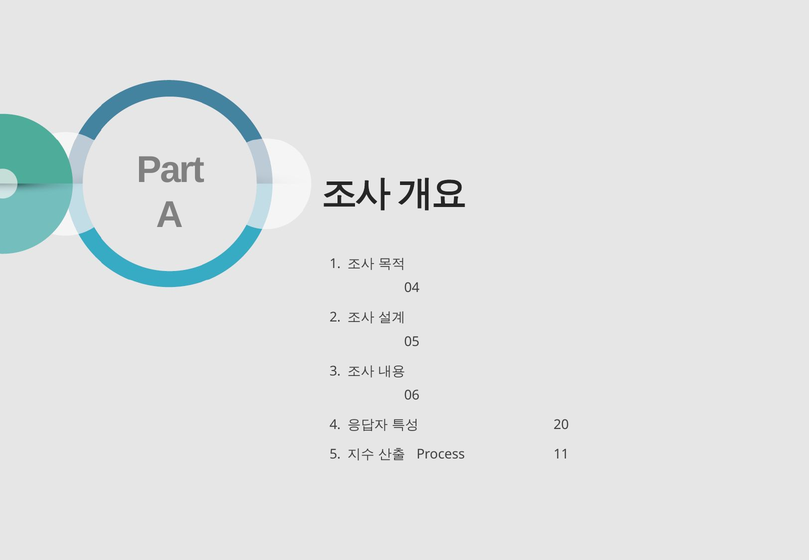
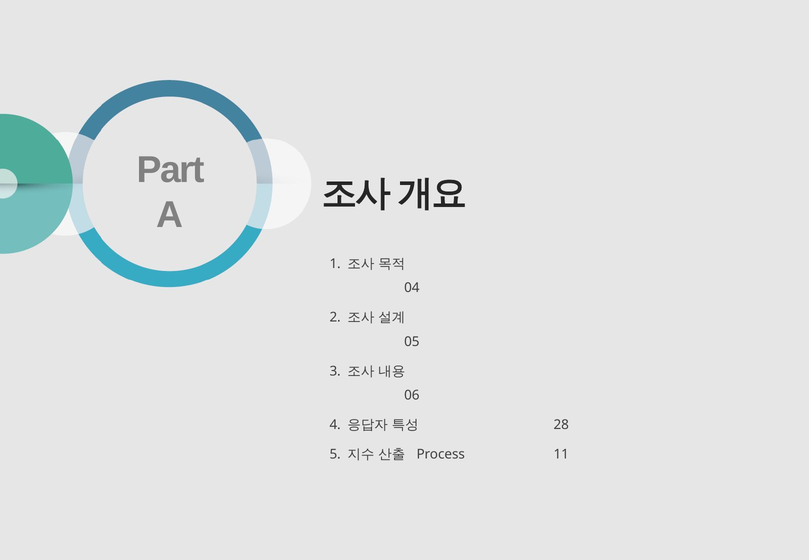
20: 20 -> 28 (561, 425)
